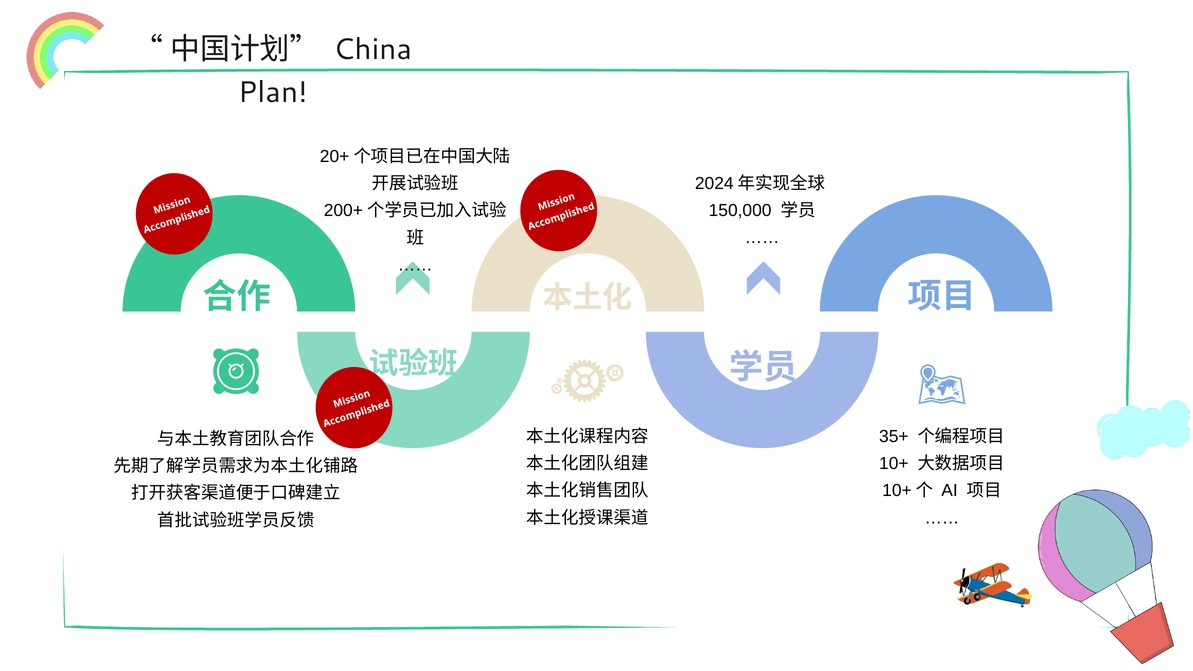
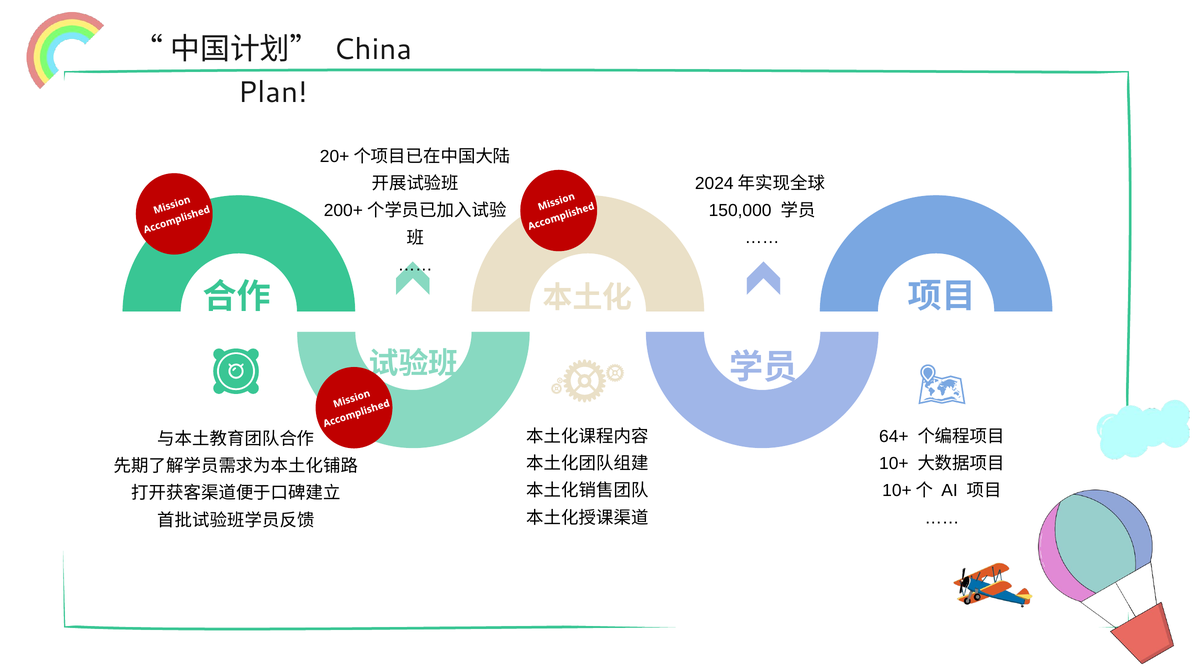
35+: 35+ -> 64+ (894, 436)
